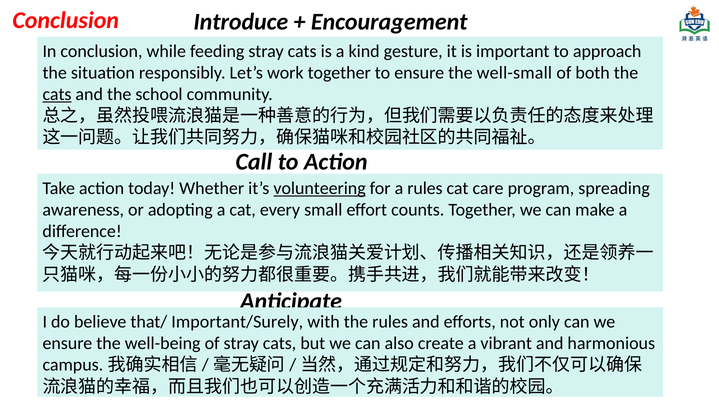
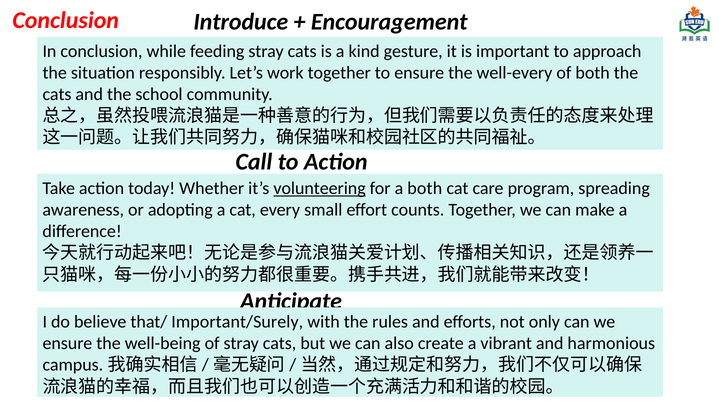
well-small: well-small -> well-every (514, 73)
cats underline: present -> none (57, 95)
a rules: rules -> both (425, 189)
